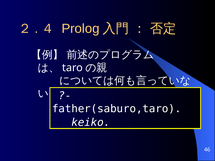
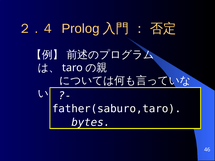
keiko: keiko -> bytes (91, 123)
